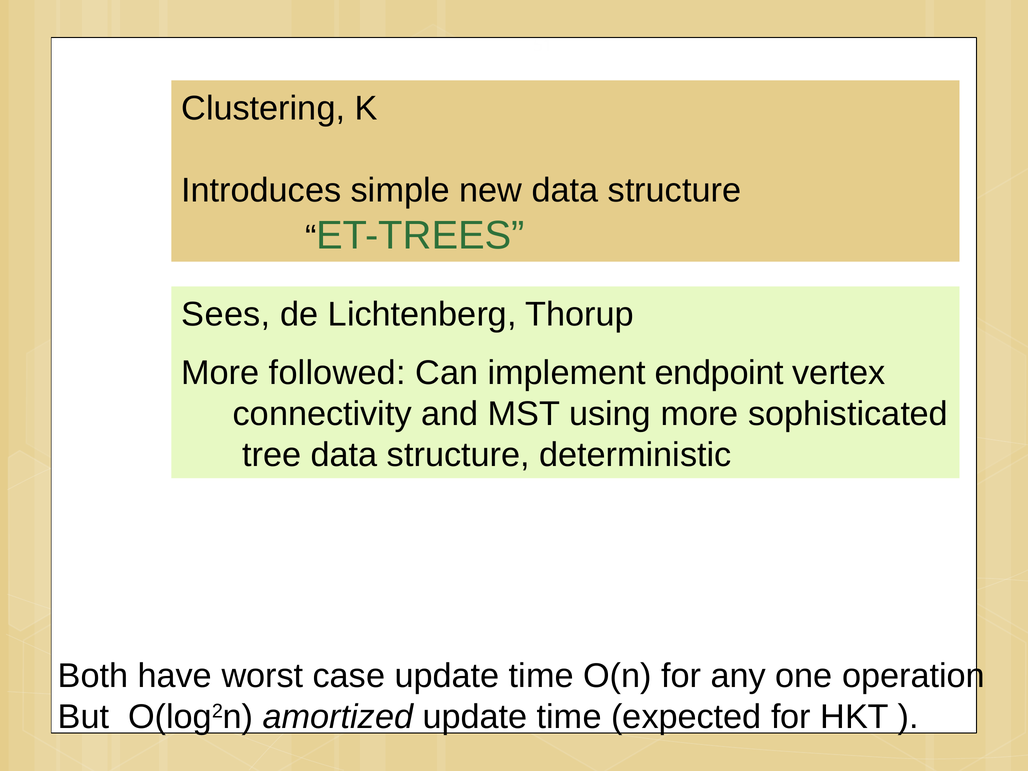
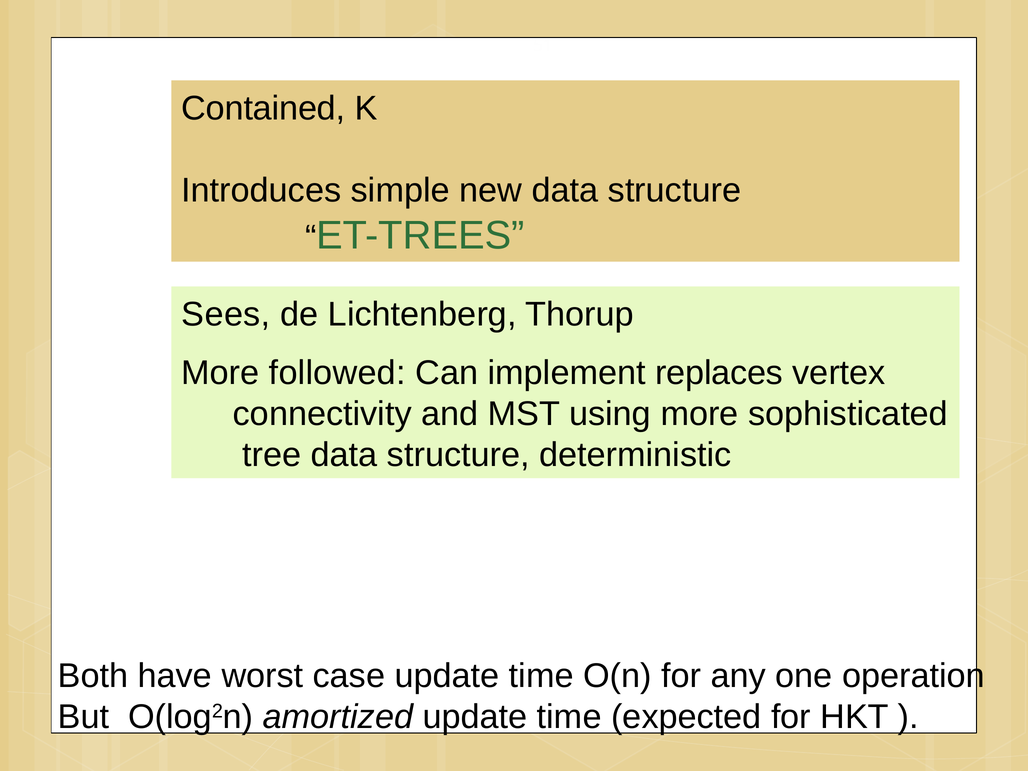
Clustering: Clustering -> Contained (263, 108)
endpoint: endpoint -> replaces (719, 373)
